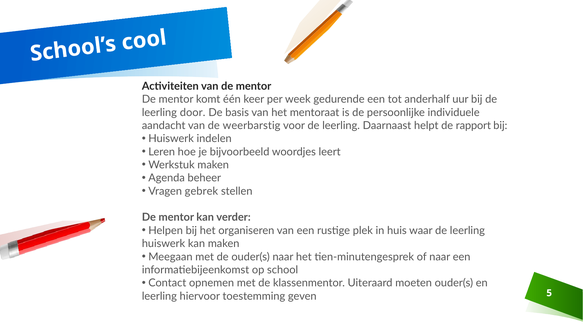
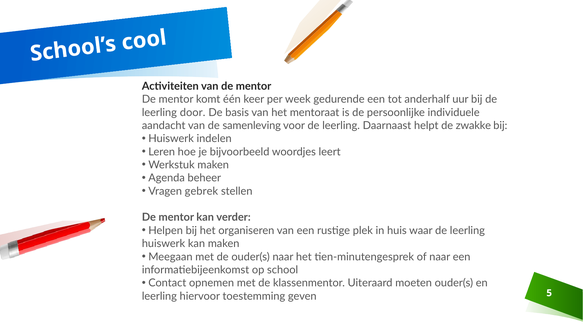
weerbarstig: weerbarstig -> samenleving (252, 126)
rapport: rapport -> zwakke (473, 126)
